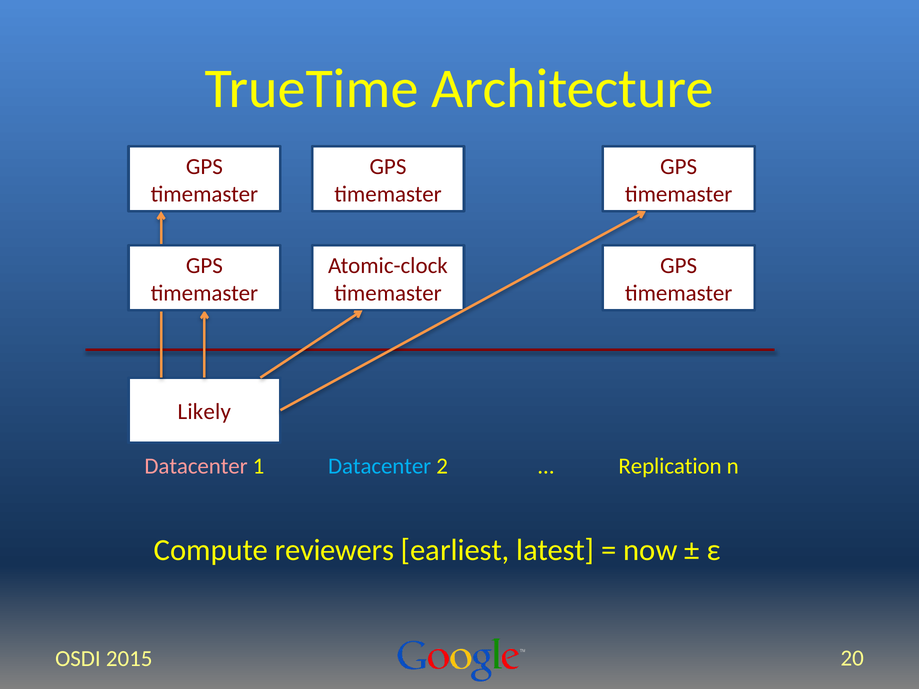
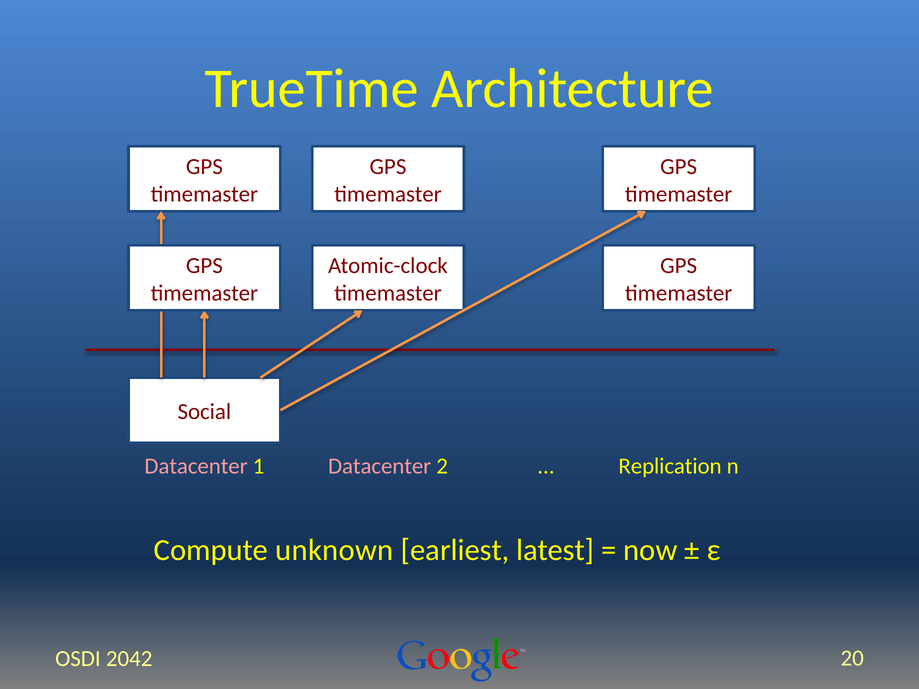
Likely: Likely -> Social (204, 412)
Datacenter colour: light blue -> pink (380, 466)
reviewers: reviewers -> unknown (334, 550)
2015: 2015 -> 2042 (129, 659)
